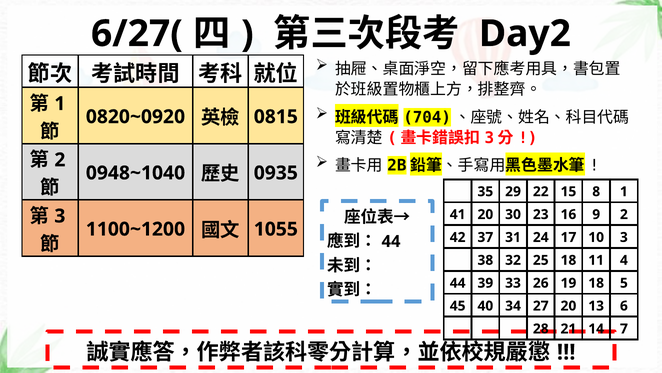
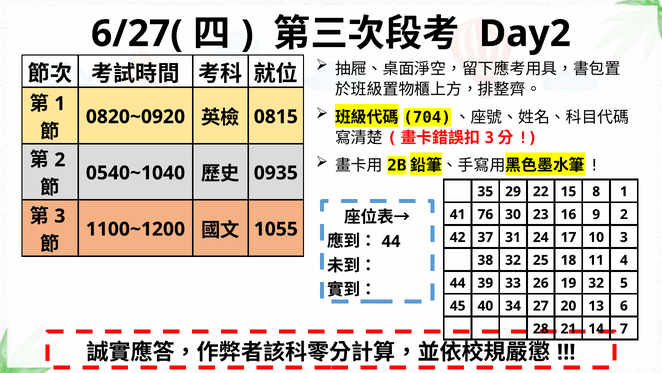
0948~1040: 0948~1040 -> 0540~1040 (135, 173)
41 20: 20 -> 76 (485, 214)
19 18: 18 -> 32 (596, 283)
